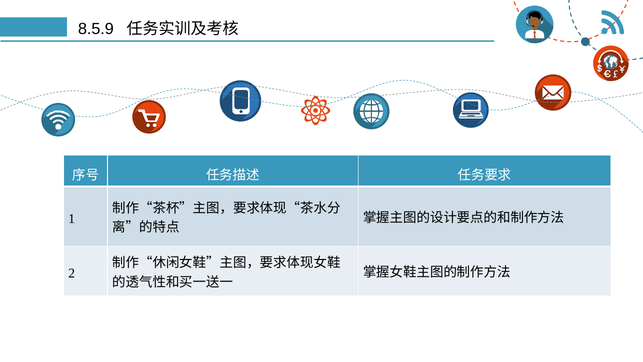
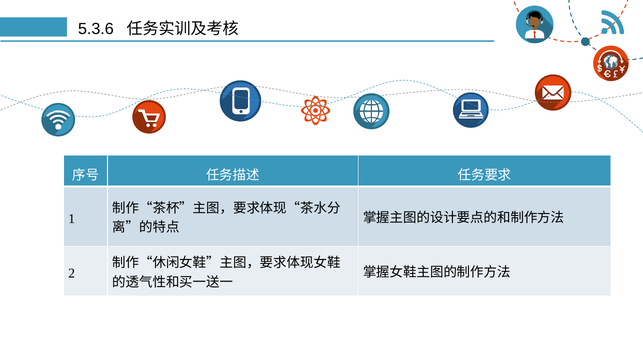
8.5.9: 8.5.9 -> 5.3.6 (96, 29)
